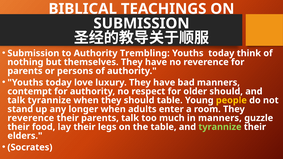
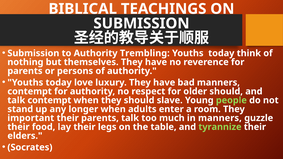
talk tyrannize: tyrannize -> contempt (49, 100)
should table: table -> slave (170, 100)
people colour: yellow -> light green (231, 100)
reverence: reverence -> important (31, 118)
